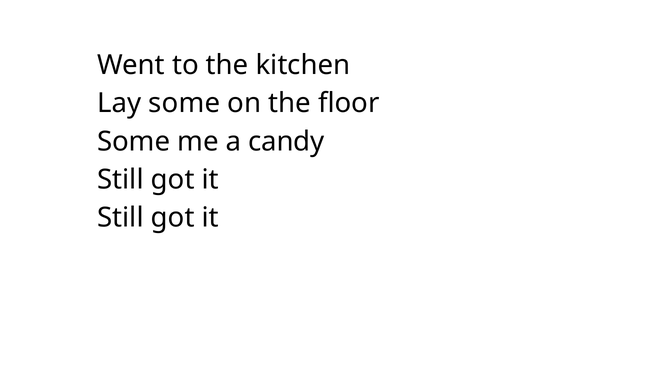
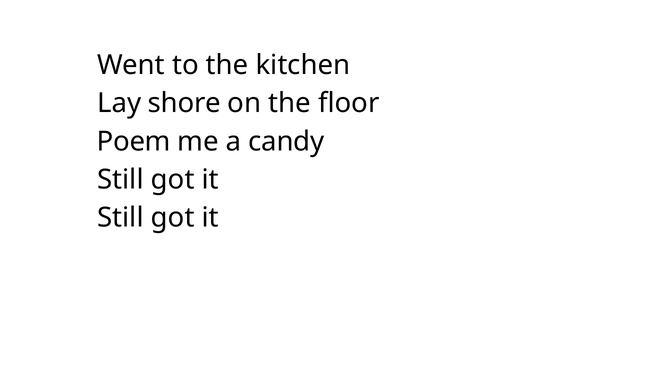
Lay some: some -> shore (184, 103)
Some: Some -> Poem (134, 141)
